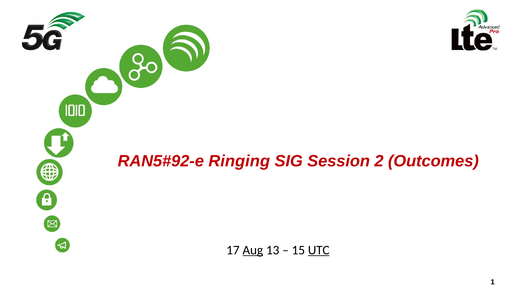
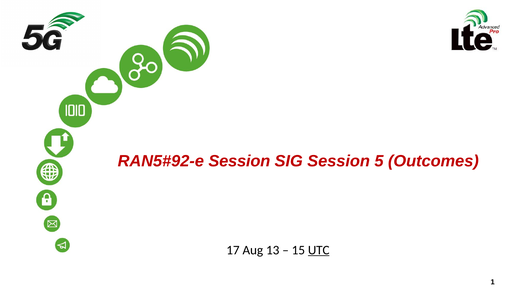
Ringing: Ringing -> Session (239, 161)
2: 2 -> 5 (379, 161)
Aug underline: present -> none (253, 250)
